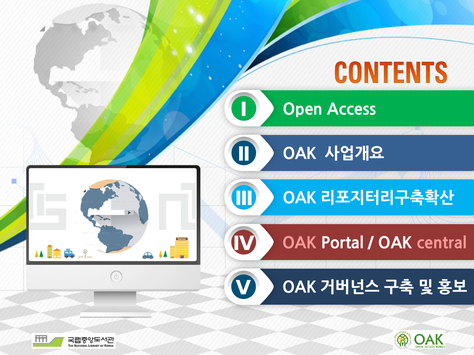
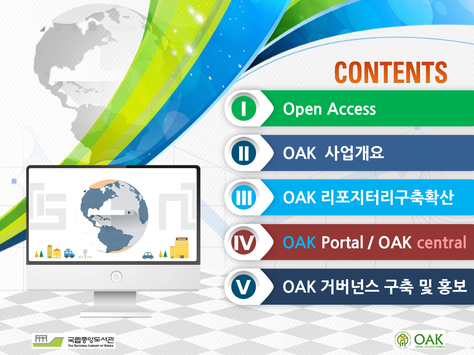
OAK colour: pink -> light blue (300, 244)
